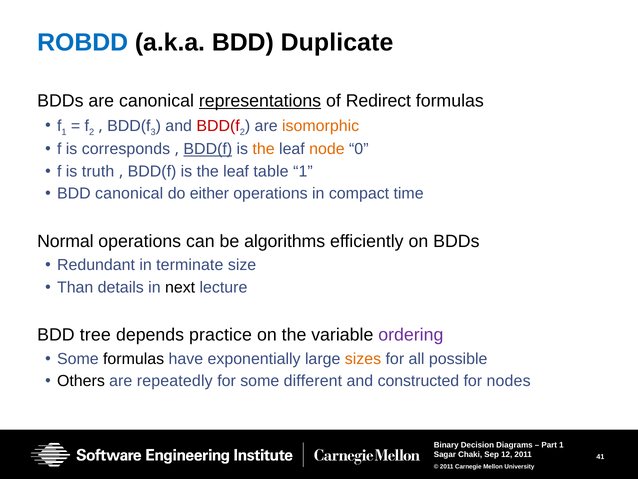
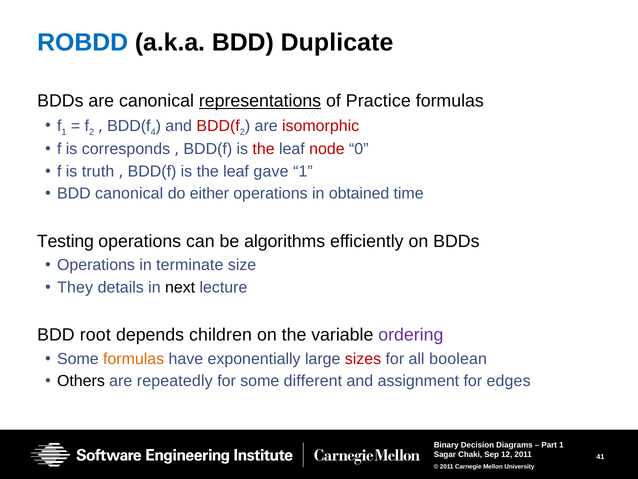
Redirect: Redirect -> Practice (378, 101)
3: 3 -> 4 (153, 132)
isomorphic colour: orange -> red (321, 126)
BDD(f underline: present -> none (208, 149)
the colour: orange -> red (264, 149)
node colour: orange -> red (327, 149)
table: table -> gave (271, 171)
compact: compact -> obtained (359, 193)
Normal: Normal -> Testing (65, 241)
Redundant: Redundant -> Operations (96, 265)
Than: Than -> They (75, 287)
tree: tree -> root (95, 335)
practice: practice -> children (221, 335)
formulas colour: black -> orange (134, 358)
sizes colour: orange -> red (363, 358)
possible: possible -> boolean (458, 358)
constructed: constructed -> assignment (418, 381)
nodes: nodes -> edges (509, 381)
